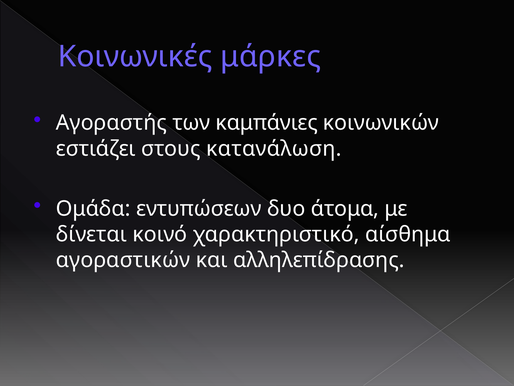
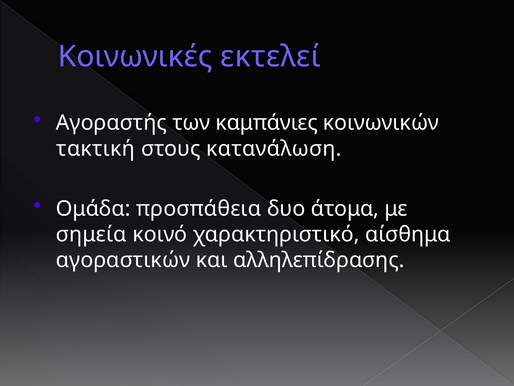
μάρκες: μάρκες -> εκτελεί (270, 56)
εστιάζει: εστιάζει -> τακτική (96, 148)
εντυπώσεων: εντυπώσεων -> προσπάθεια (199, 208)
δίνεται: δίνεται -> σημεία (91, 234)
